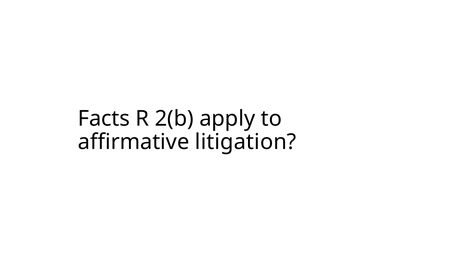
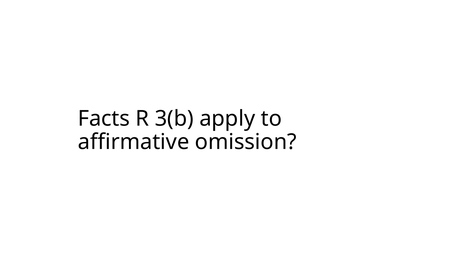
2(b: 2(b -> 3(b (174, 118)
litigation: litigation -> omission (246, 142)
